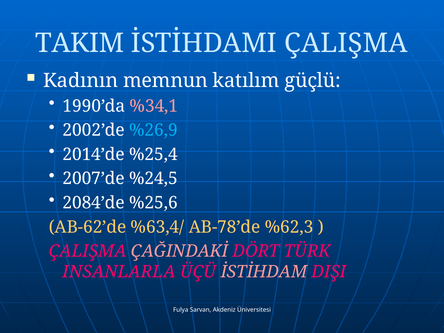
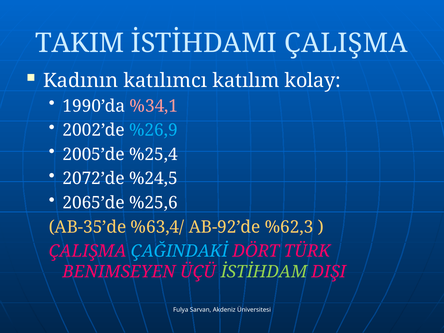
memnun: memnun -> katılımcı (165, 81)
güçlü: güçlü -> kolay (313, 81)
2014’de: 2014’de -> 2005’de (94, 154)
2007’de: 2007’de -> 2072’de (94, 179)
2084’de: 2084’de -> 2065’de (94, 203)
AB-62’de: AB-62’de -> AB-35’de (88, 227)
AB-78’de: AB-78’de -> AB-92’de (225, 227)
ÇAĞINDAKİ colour: pink -> light blue (180, 251)
INSANLARLA: INSANLARLA -> BENIMSEYEN (119, 272)
İSTİHDAM colour: pink -> light green (264, 272)
